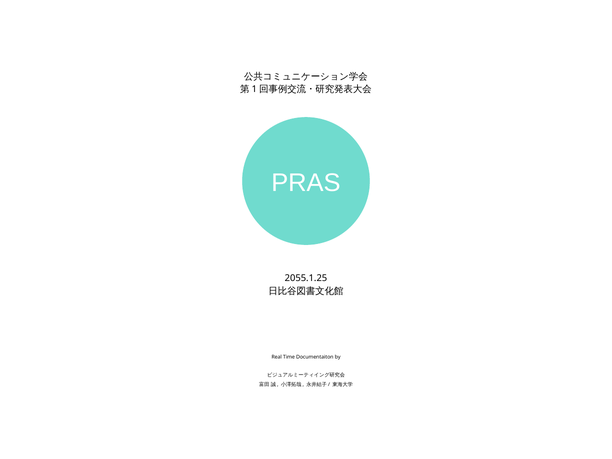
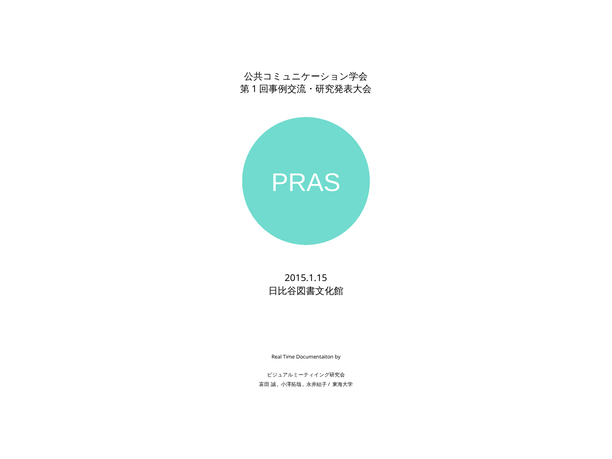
2055.1.25: 2055.1.25 -> 2015.1.15 (306, 278)
